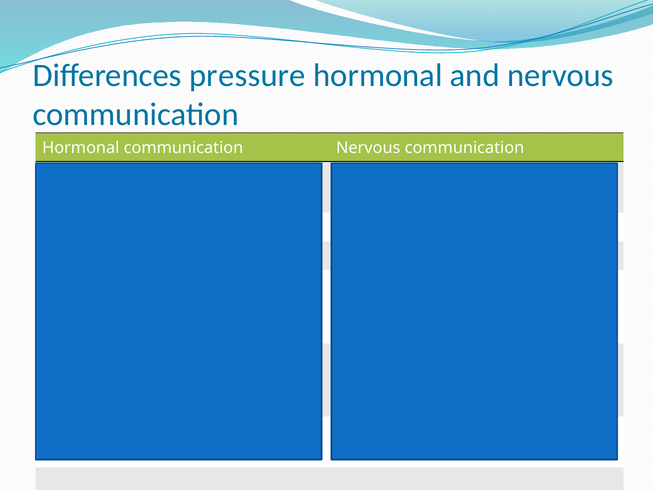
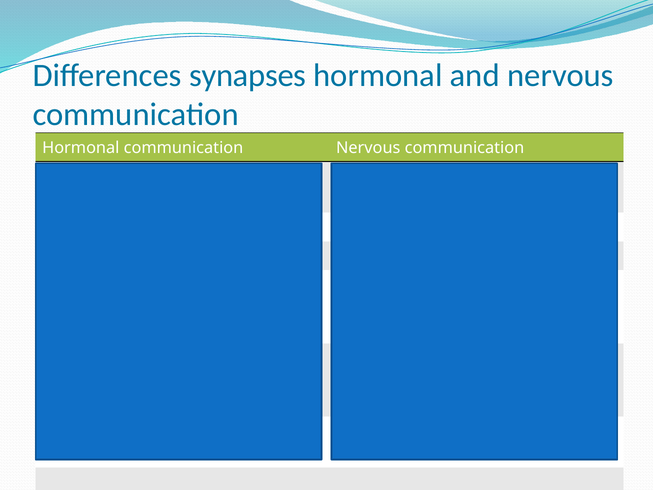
Differences pressure: pressure -> synapses (248, 75)
